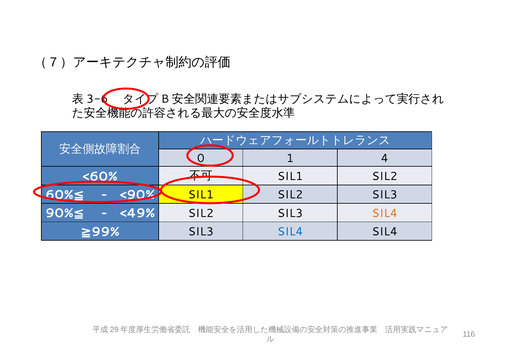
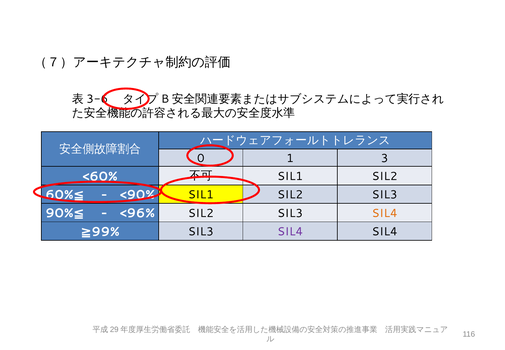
4: 4 -> 3 (385, 158)
<49%: <49% -> <96% (137, 213)
SIL4 colour: blue -> purple (290, 231)
